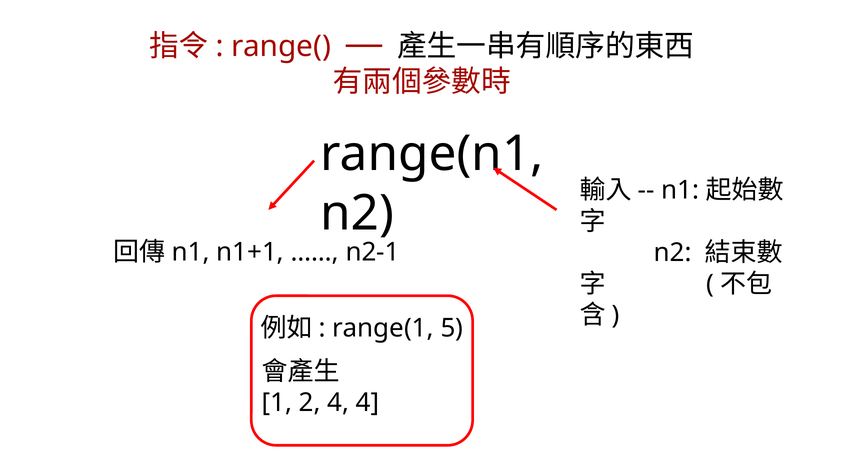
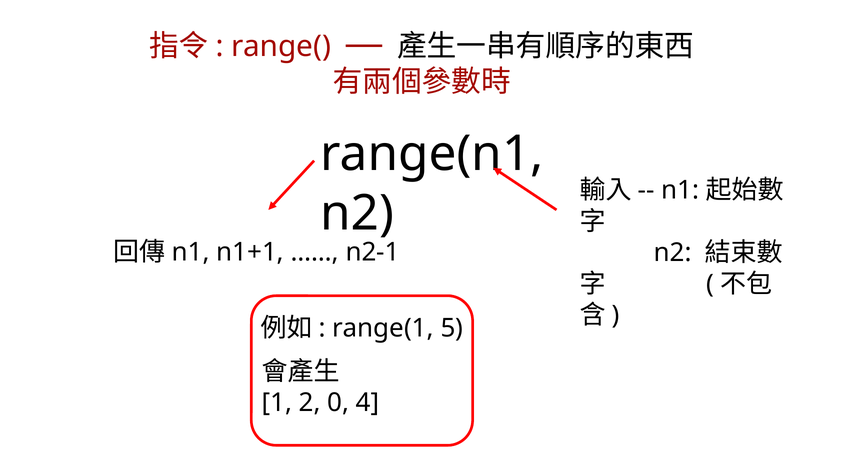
2 4: 4 -> 0 (338, 403)
